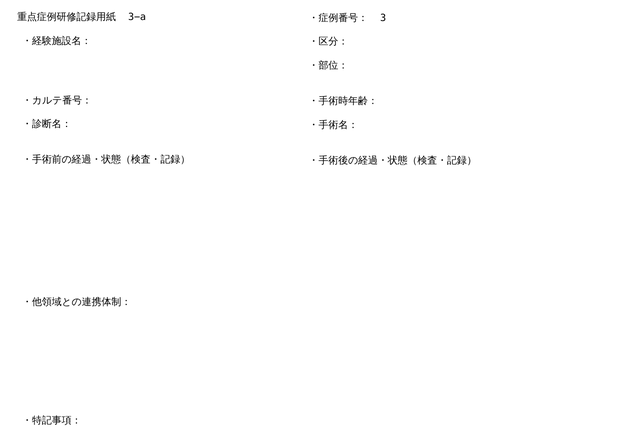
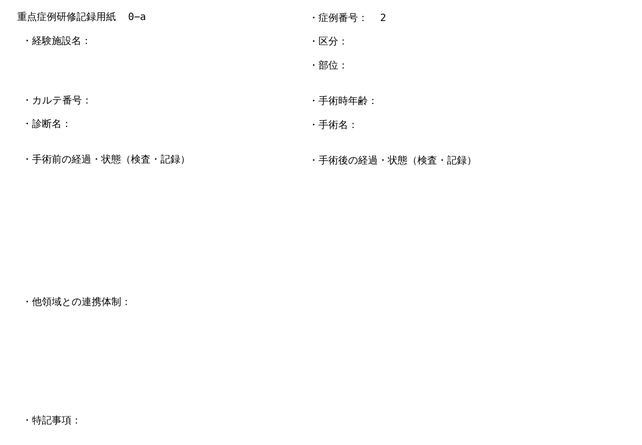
3−a: 3−a -> 0−a (137, 17)
3: 3 -> 2 (383, 18)
